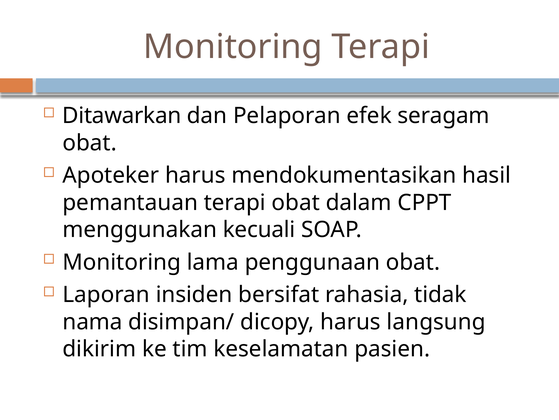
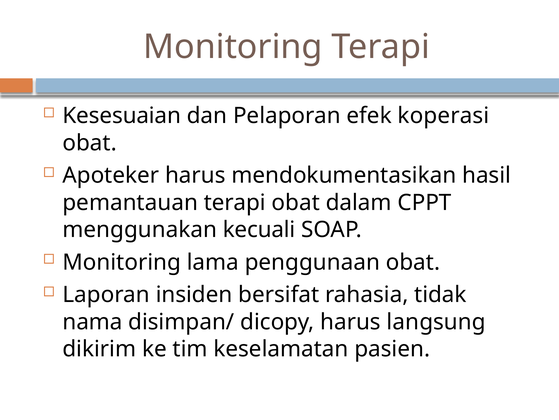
Ditawarkan: Ditawarkan -> Kesesuaian (122, 116)
seragam: seragam -> koperasi (443, 116)
